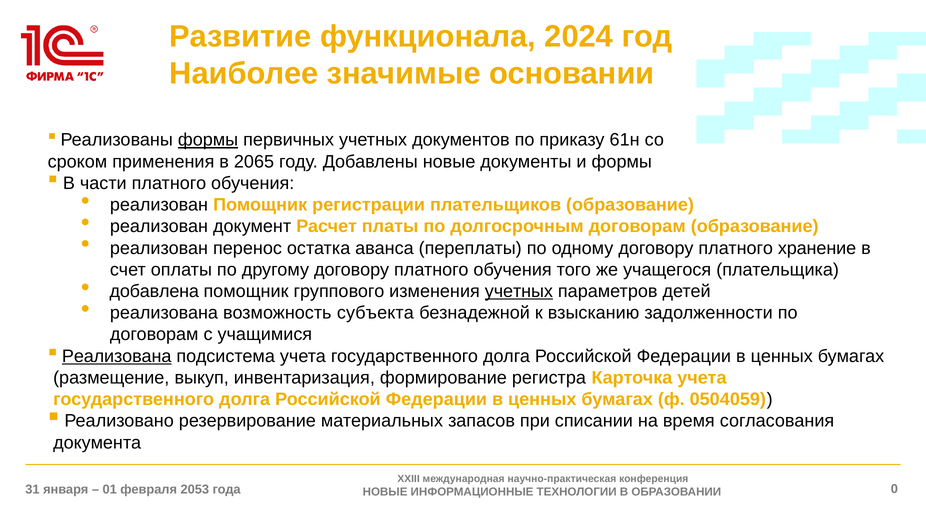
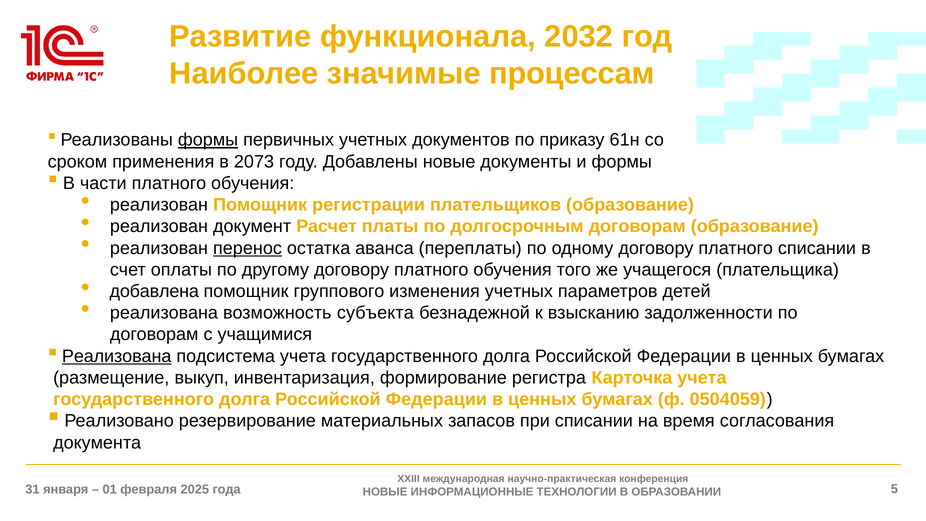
2024: 2024 -> 2032 (579, 37)
основании: основании -> процессам (572, 74)
2065: 2065 -> 2073 (254, 162)
перенос underline: none -> present (247, 248)
платного хранение: хранение -> списании (817, 248)
учетных underline: present -> none (519, 291)
2053: 2053 -> 2025 (195, 490)
0: 0 -> 5 (894, 489)
